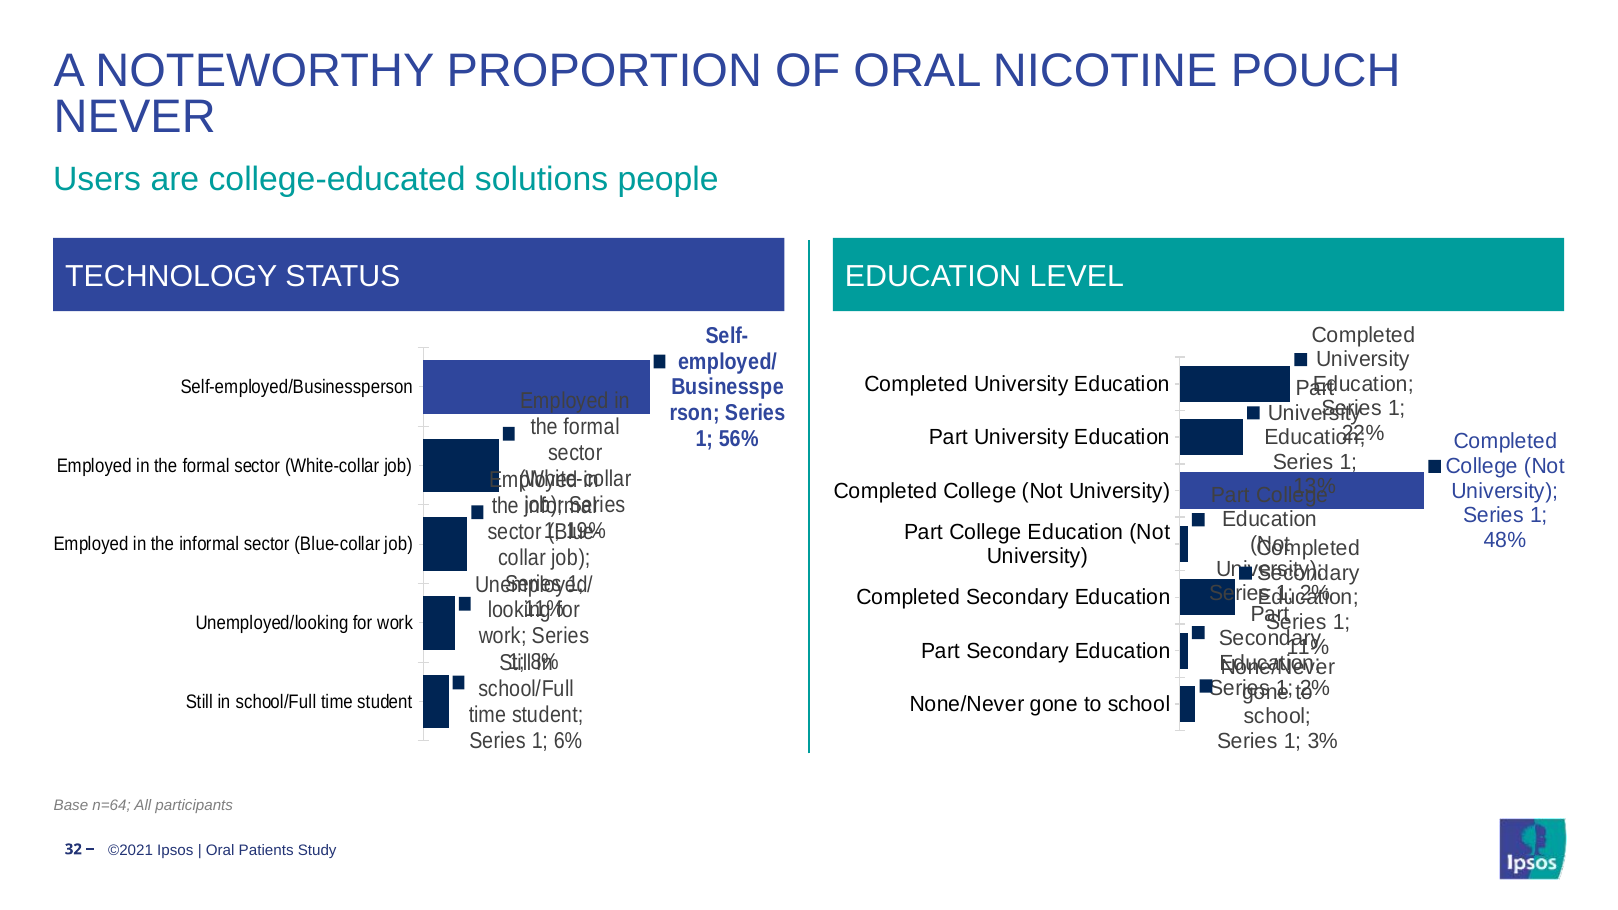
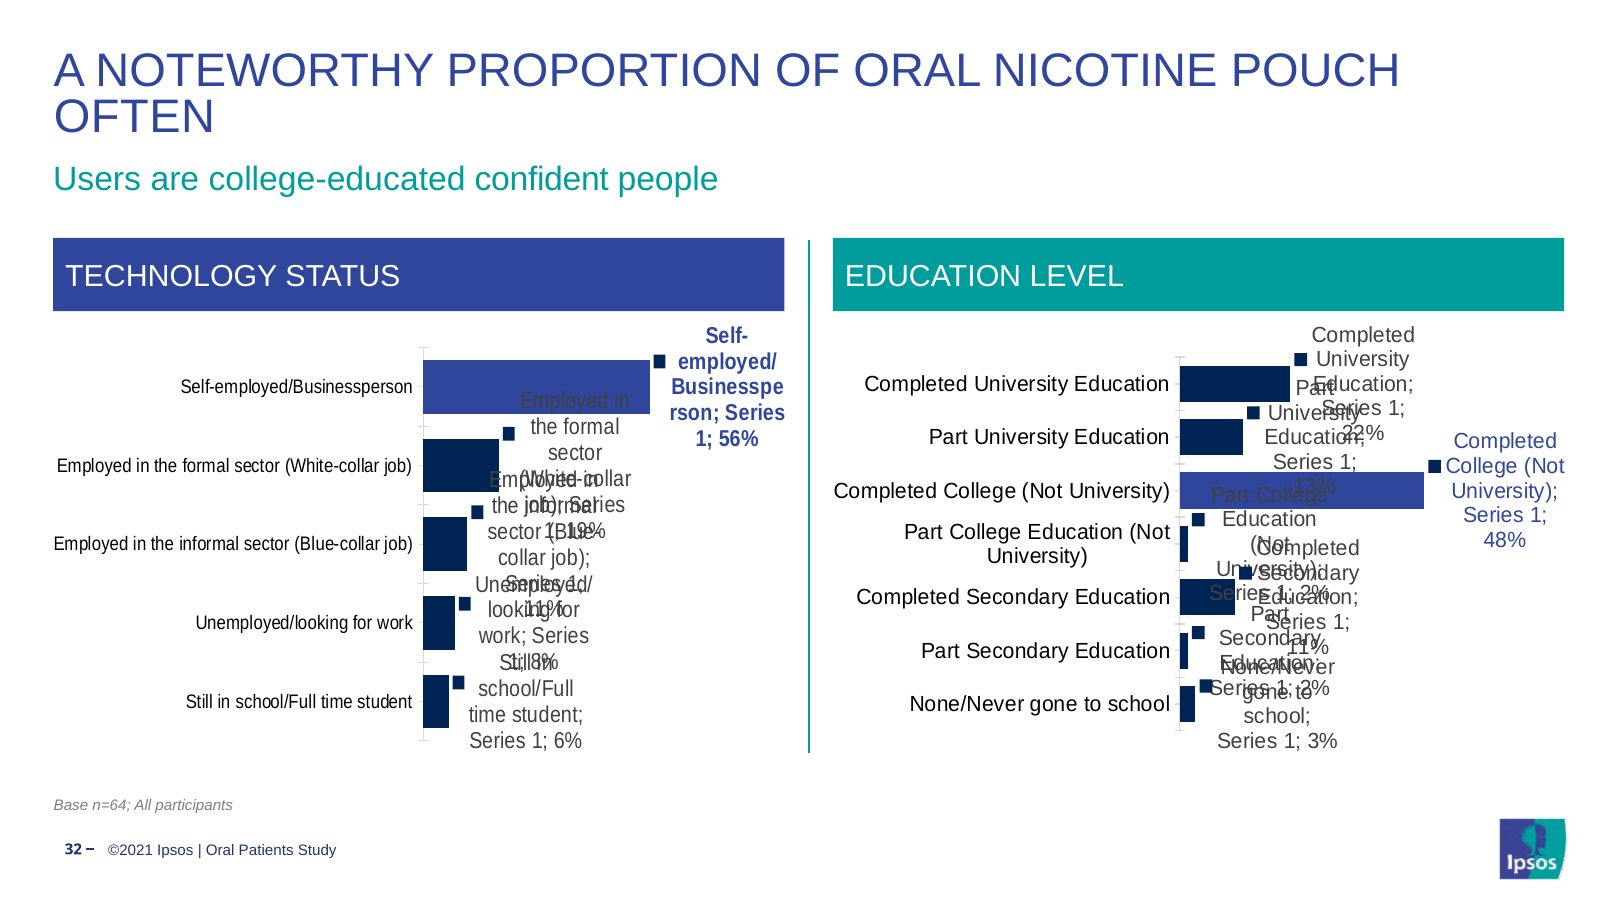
NEVER: NEVER -> OFTEN (134, 117)
solutions: solutions -> confident (542, 180)
